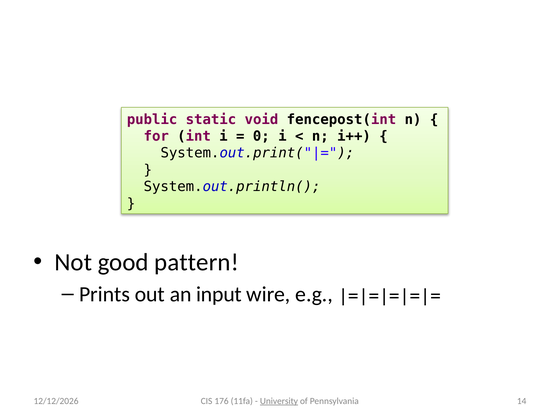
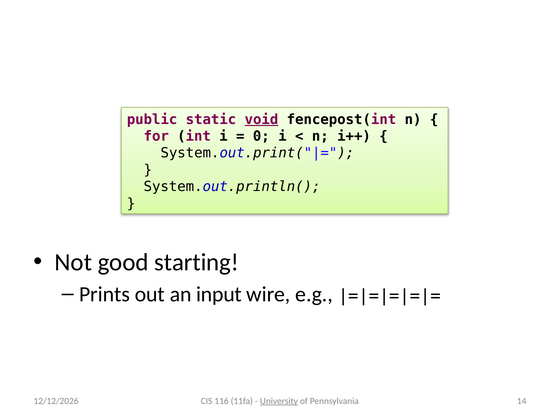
void underline: none -> present (261, 119)
pattern: pattern -> starting (197, 262)
176: 176 -> 116 (222, 401)
